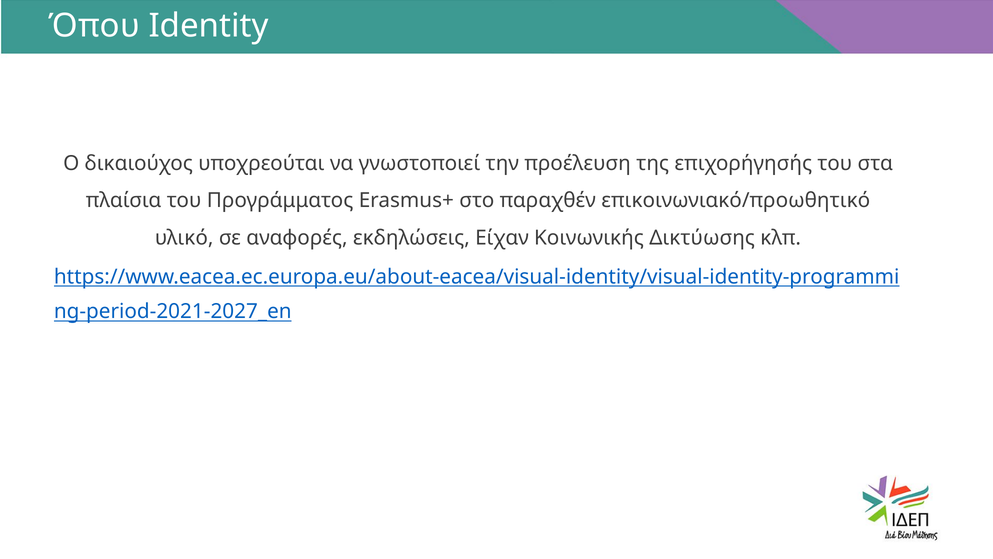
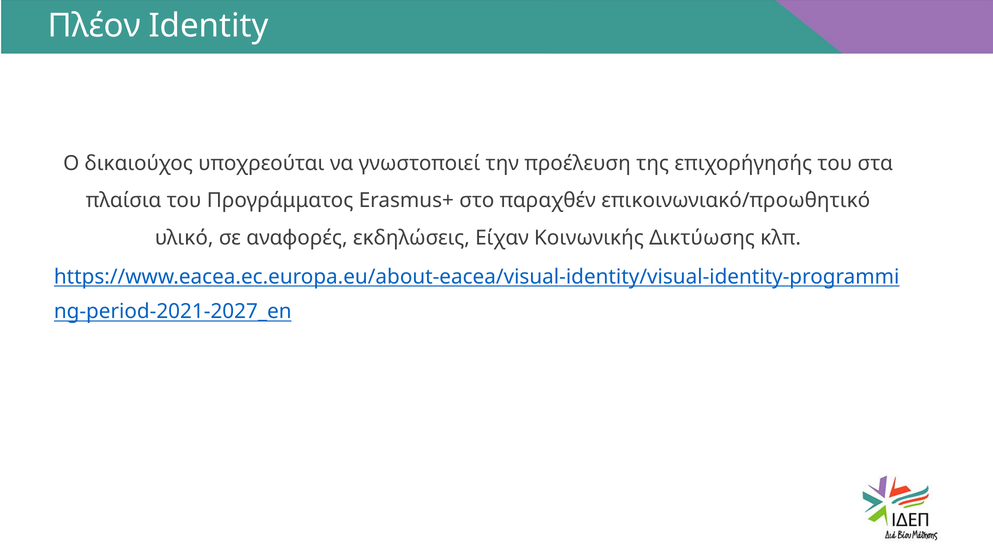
Όπου: Όπου -> Πλέον (94, 26)
